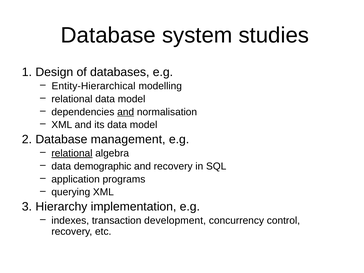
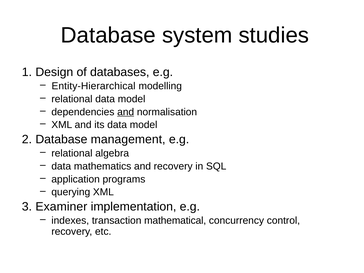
relational underline: present -> none (72, 153)
demographic: demographic -> mathematics (103, 166)
Hierarchy: Hierarchy -> Examiner (61, 207)
development: development -> mathematical (175, 221)
